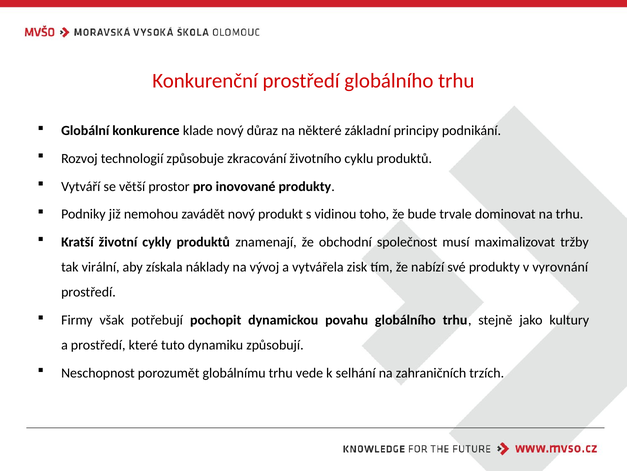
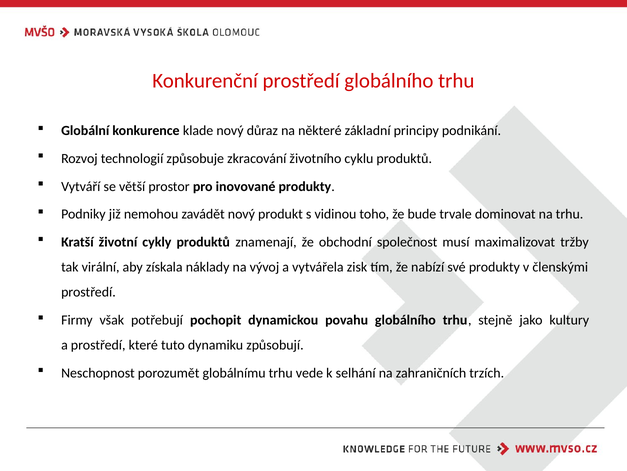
vyrovnání: vyrovnání -> členskými (560, 267)
